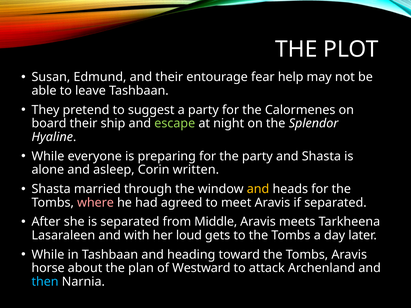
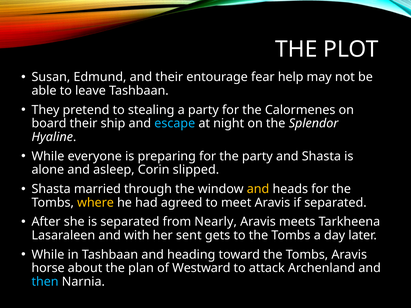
suggest: suggest -> stealing (151, 110)
escape colour: light green -> light blue (175, 124)
written: written -> slipped (196, 170)
where colour: pink -> yellow (96, 203)
Middle: Middle -> Nearly (216, 222)
loud: loud -> sent (189, 236)
